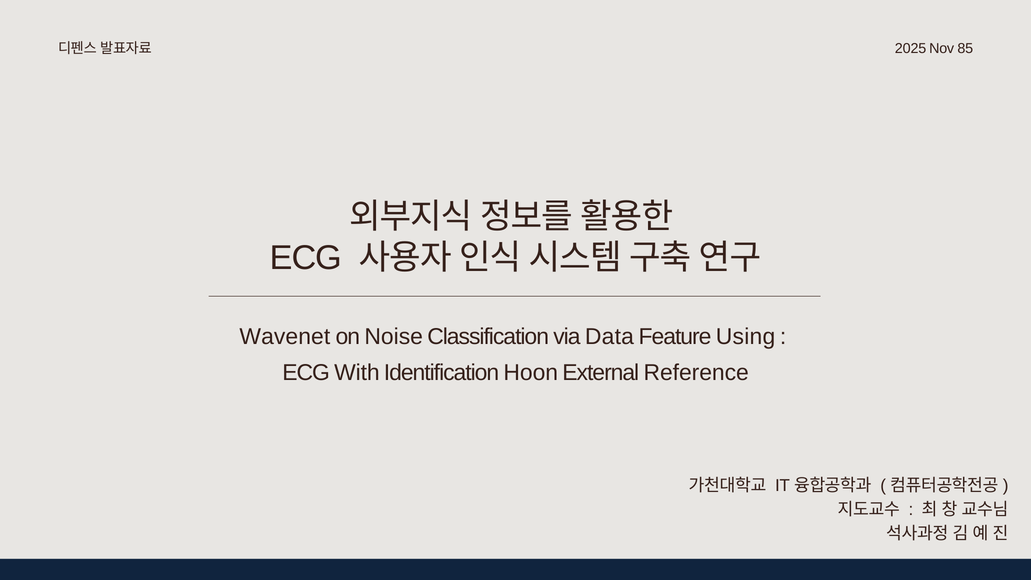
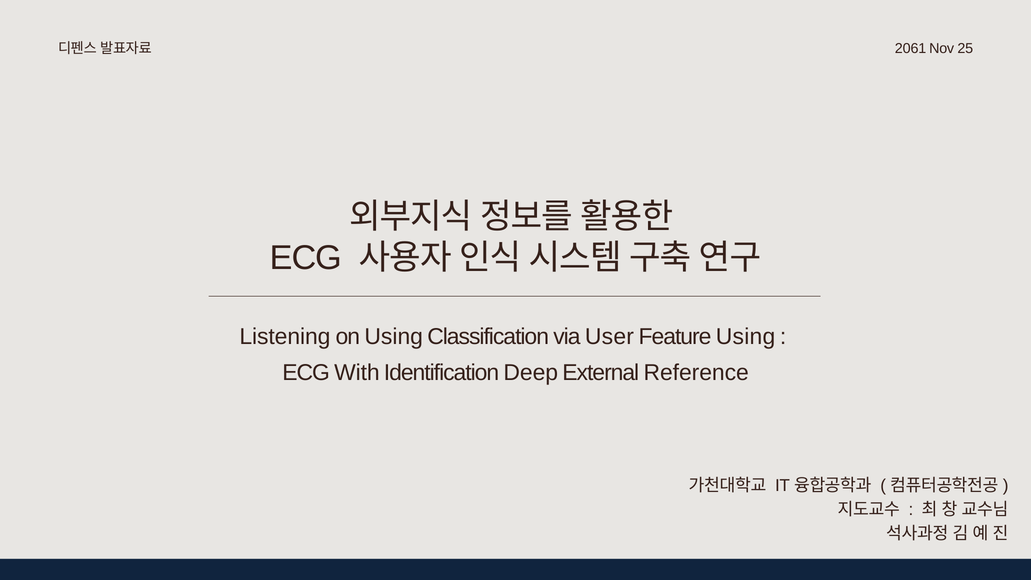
2025: 2025 -> 2061 (911, 49)
85: 85 -> 25 (965, 49)
Wavenet: Wavenet -> Listening (285, 337)
on Noise: Noise -> Using (394, 337)
Data: Data -> User (609, 337)
Hoon: Hoon -> Deep (531, 373)
